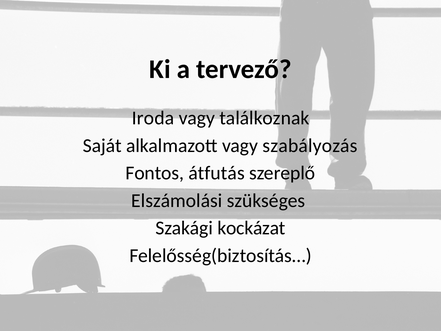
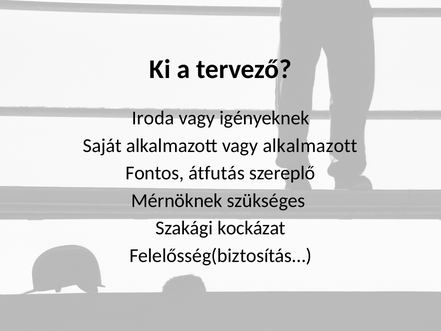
találkoznak: találkoznak -> igényeknek (264, 118)
vagy szabályozás: szabályozás -> alkalmazott (310, 146)
Elszámolási: Elszámolási -> Mérnöknek (177, 200)
